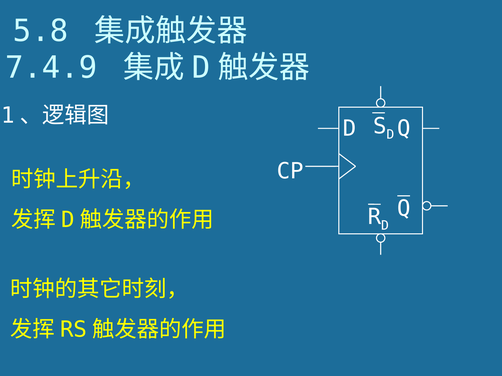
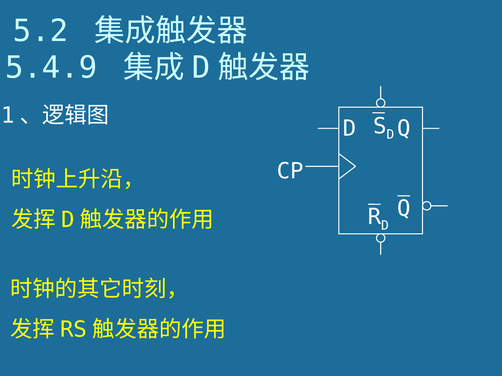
5.8: 5.8 -> 5.2 (41, 31)
7.4.9: 7.4.9 -> 5.4.9 (51, 68)
